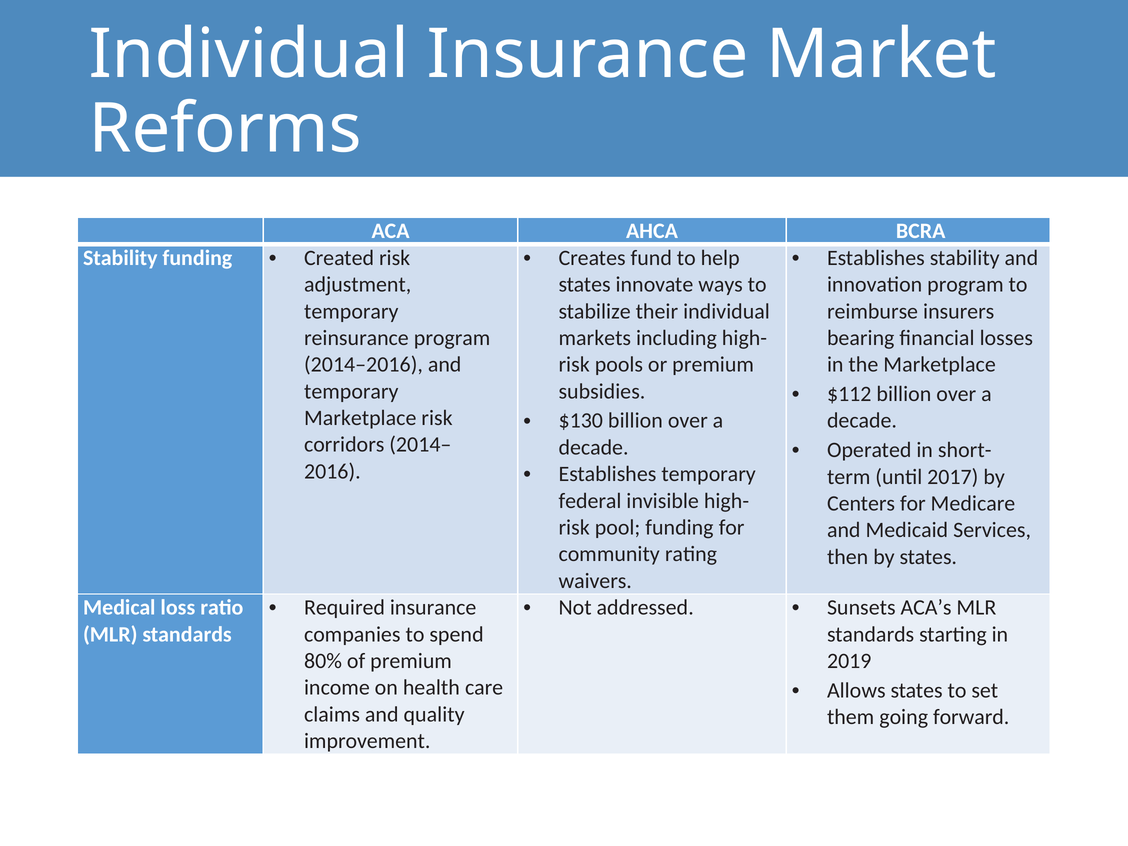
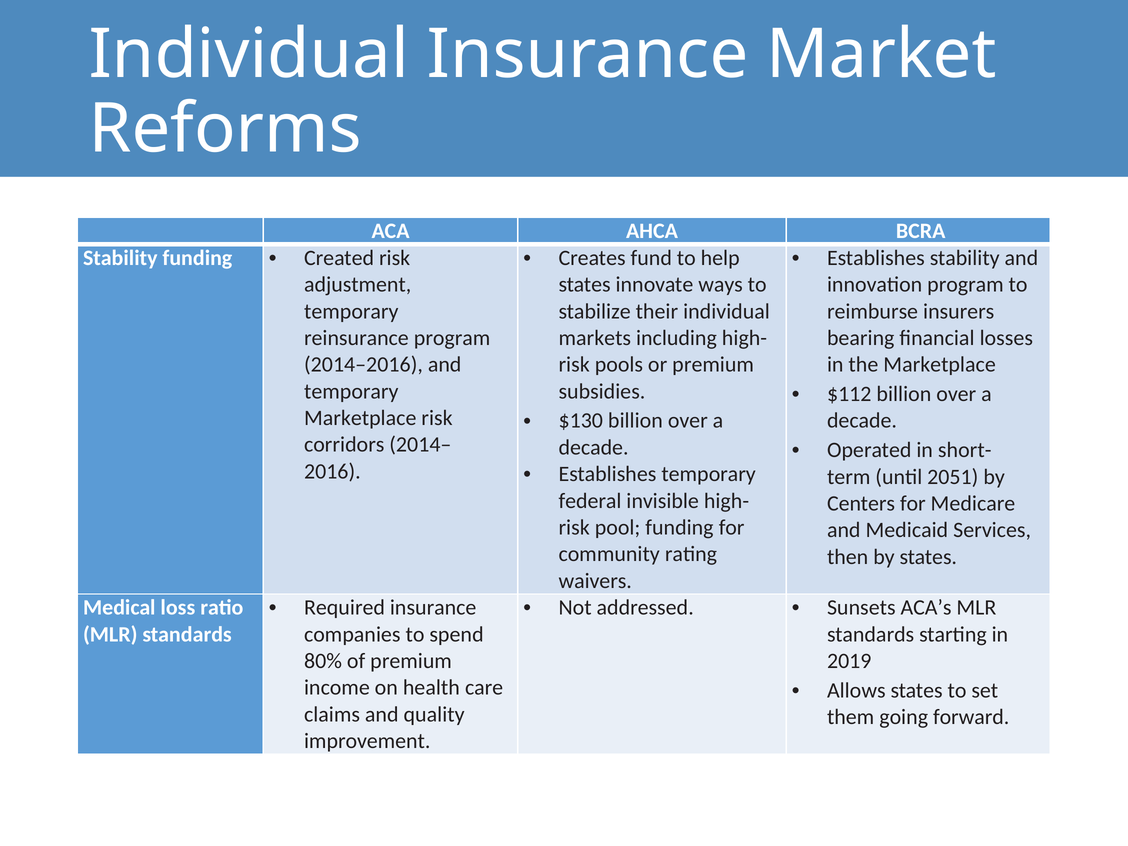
2017: 2017 -> 2051 (953, 477)
